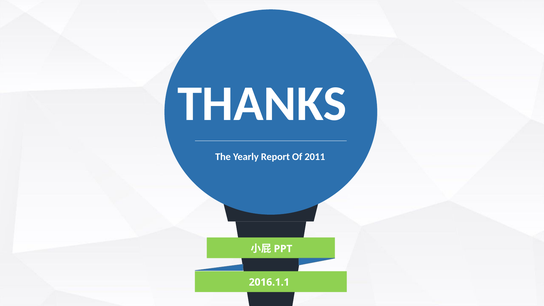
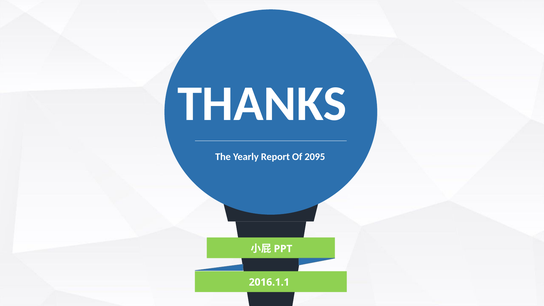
2011: 2011 -> 2095 (315, 157)
